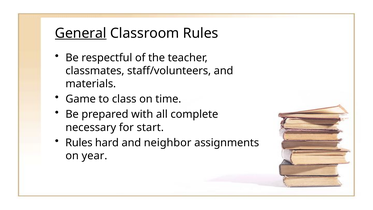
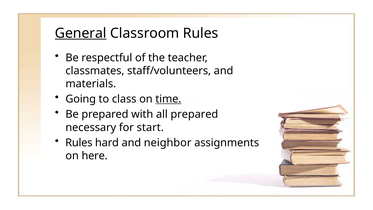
Game: Game -> Going (81, 99)
time underline: none -> present (168, 99)
all complete: complete -> prepared (194, 114)
year: year -> here (95, 156)
